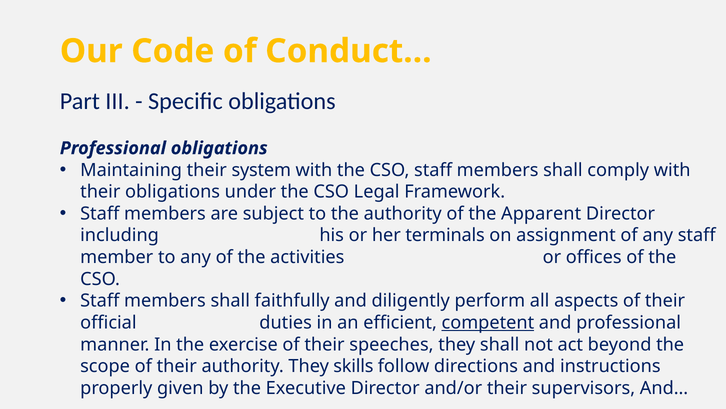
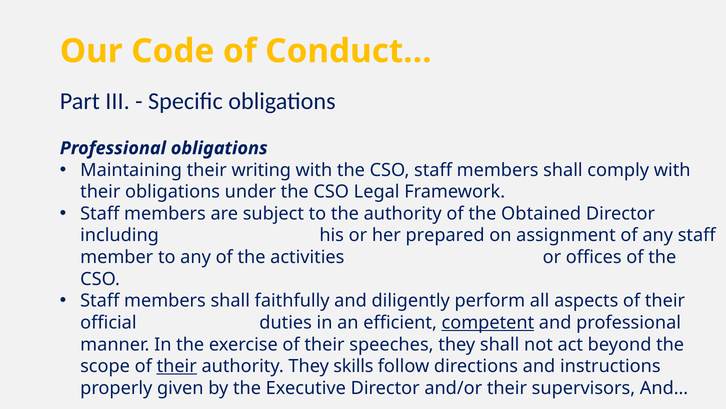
system: system -> writing (261, 170)
Apparent: Apparent -> Obtained (541, 213)
terminals: terminals -> prepared (445, 235)
their underline: none -> present (177, 366)
